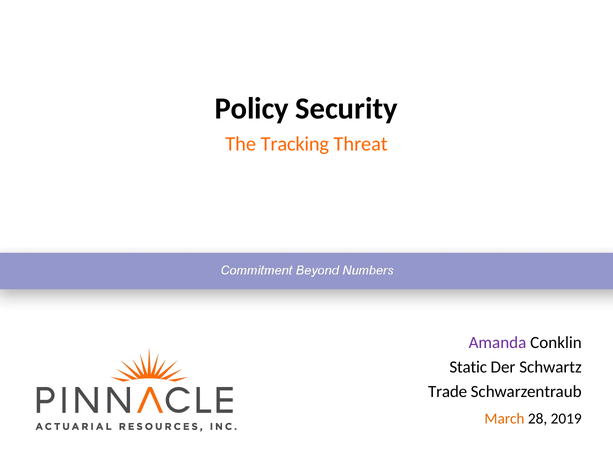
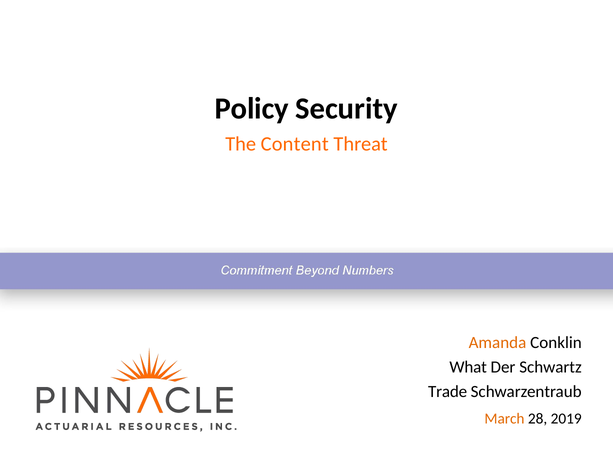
Tracking: Tracking -> Content (295, 144)
Amanda colour: purple -> orange (497, 342)
Static: Static -> What (468, 367)
